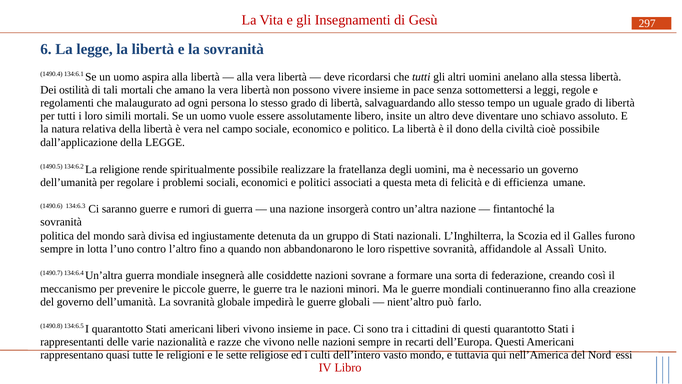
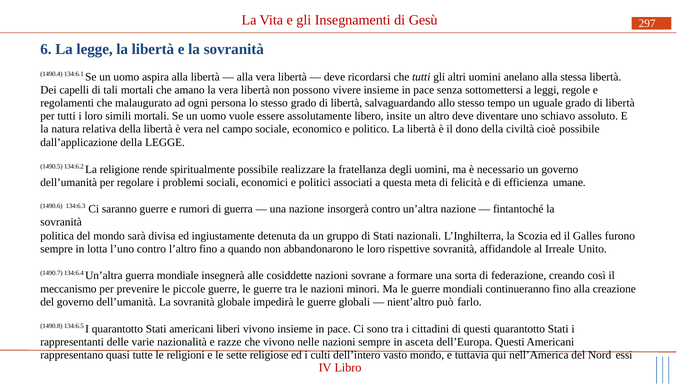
ostilità: ostilità -> capelli (74, 90)
Assalì: Assalì -> Irreale (560, 249)
recarti: recarti -> asceta (419, 342)
